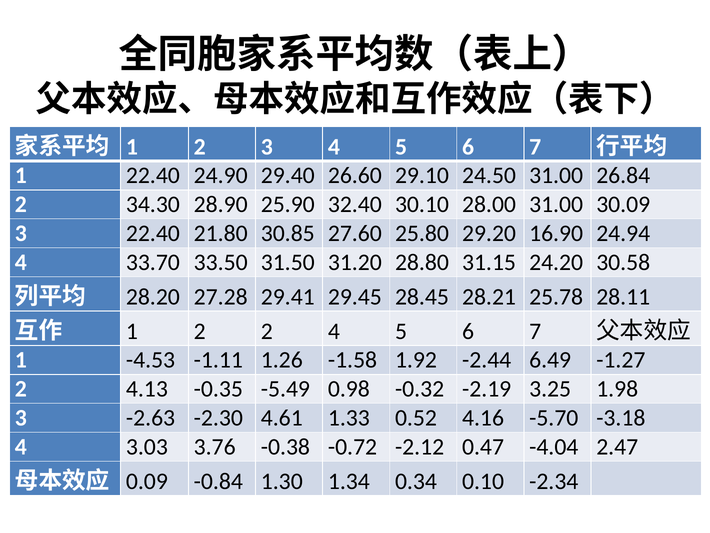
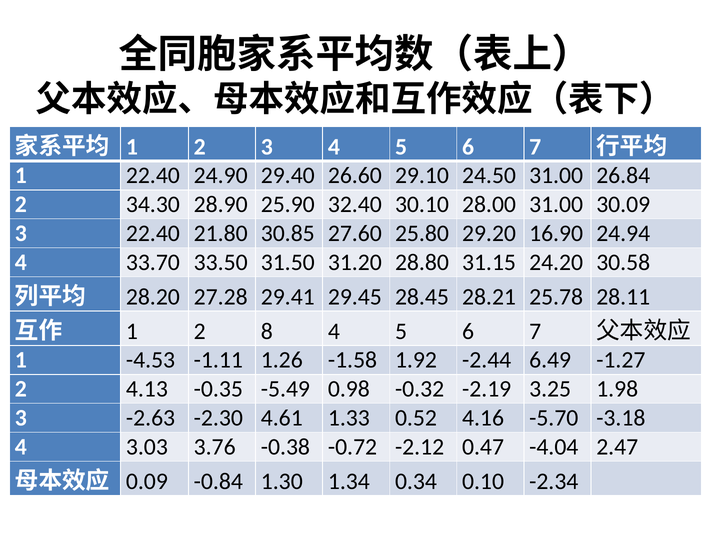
2 2: 2 -> 8 (267, 331)
